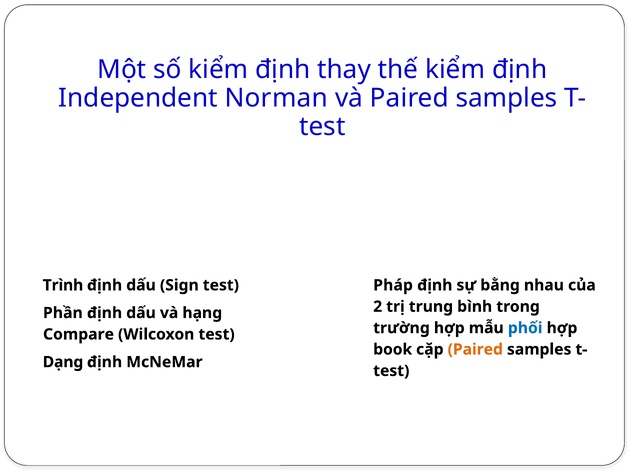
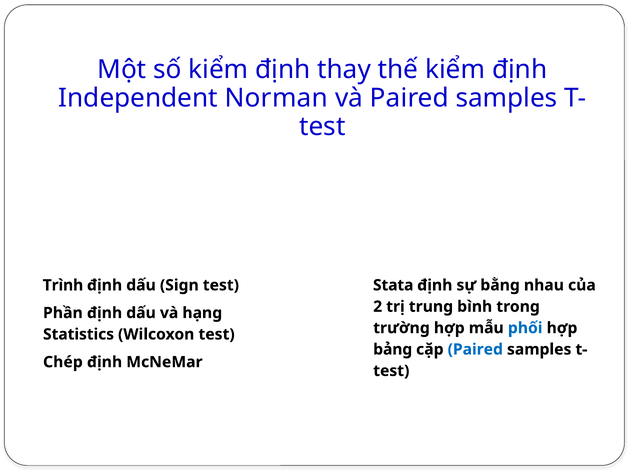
Pháp: Pháp -> Stata (393, 285)
Compare: Compare -> Statistics (79, 334)
book: book -> bảng (393, 349)
Paired colour: orange -> blue (475, 349)
Dạng: Dạng -> Chép (63, 362)
